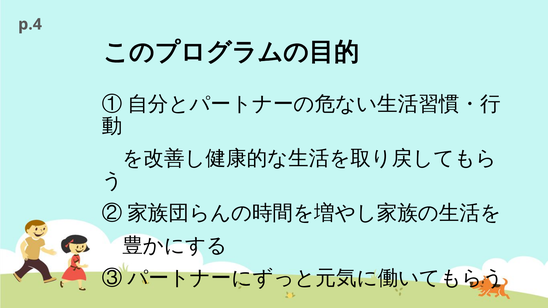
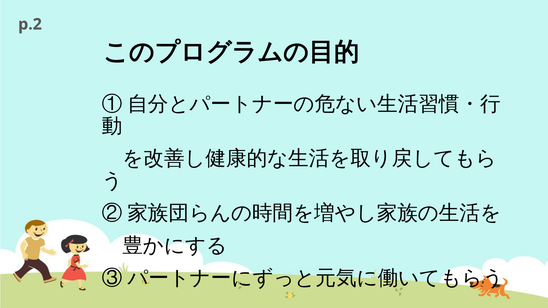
p.4: p.4 -> p.2 (30, 24)
